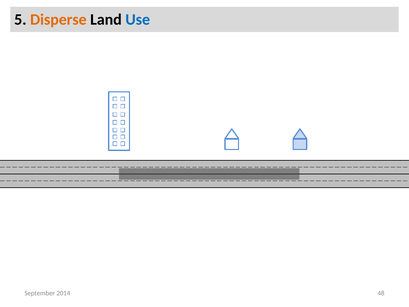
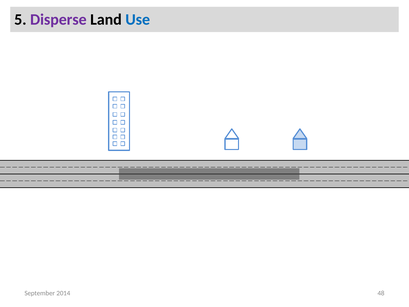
Disperse colour: orange -> purple (58, 19)
